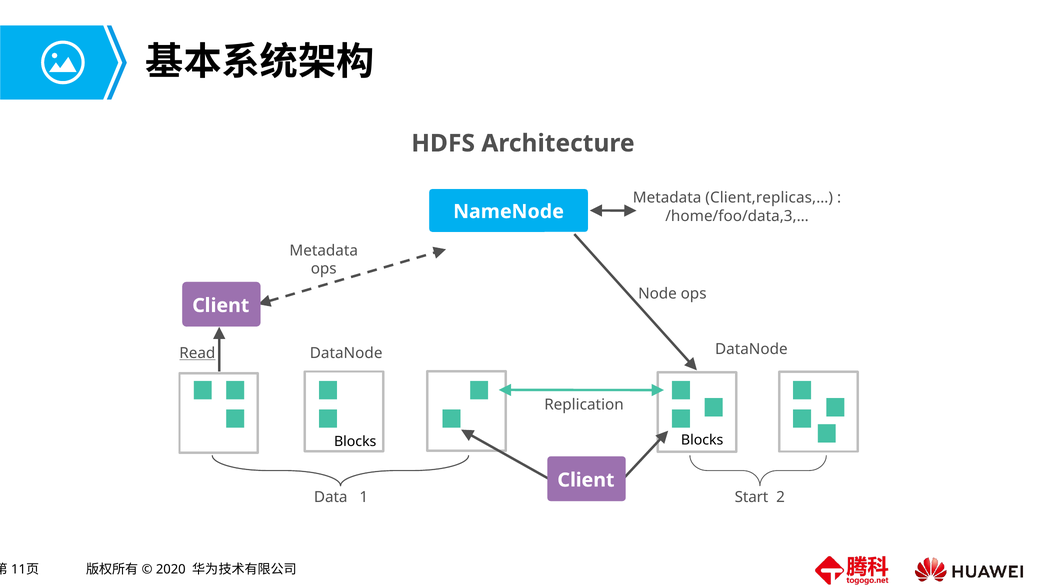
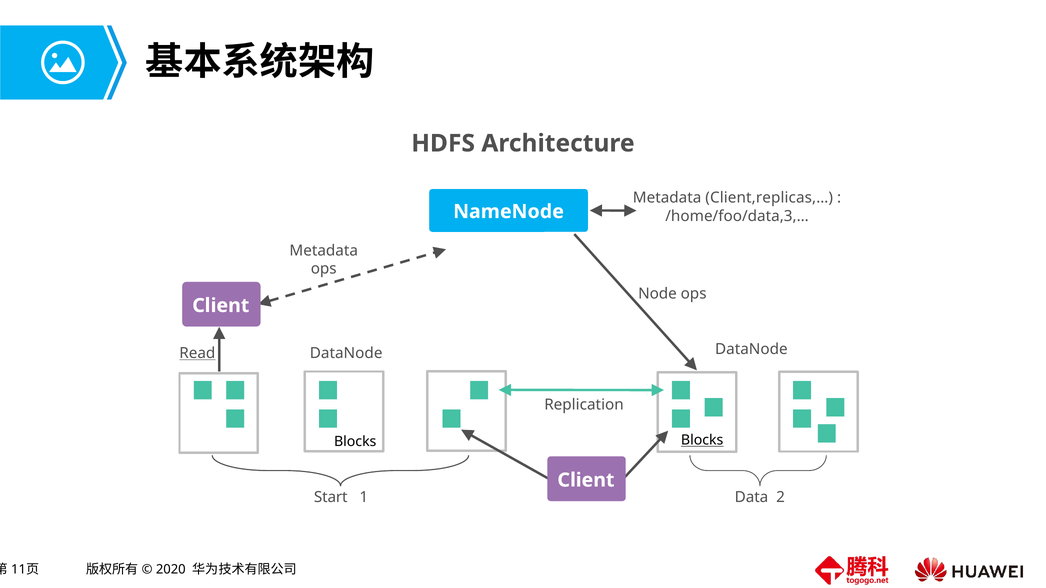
Blocks underline: none -> present (702, 440)
Data: Data -> Start (331, 497)
Start: Start -> Data (751, 497)
